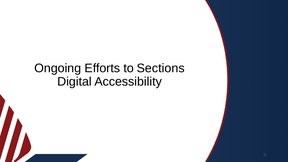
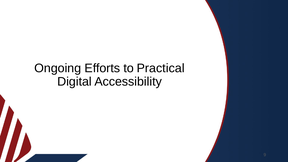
Sections: Sections -> Practical (161, 68)
